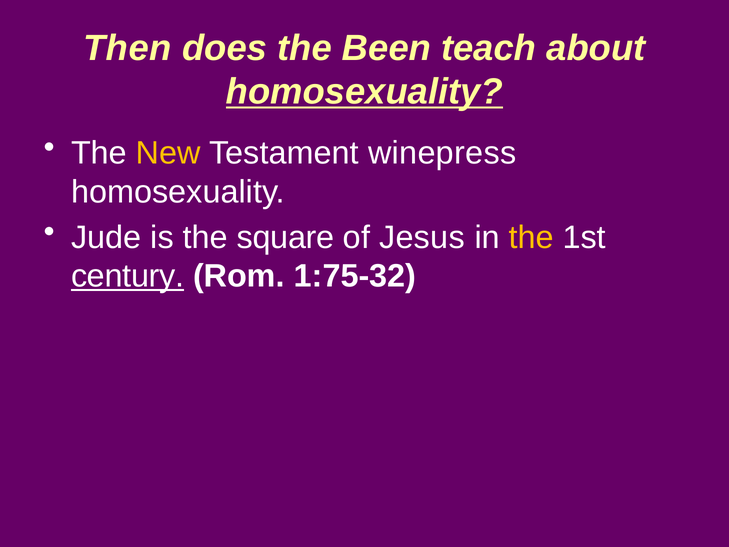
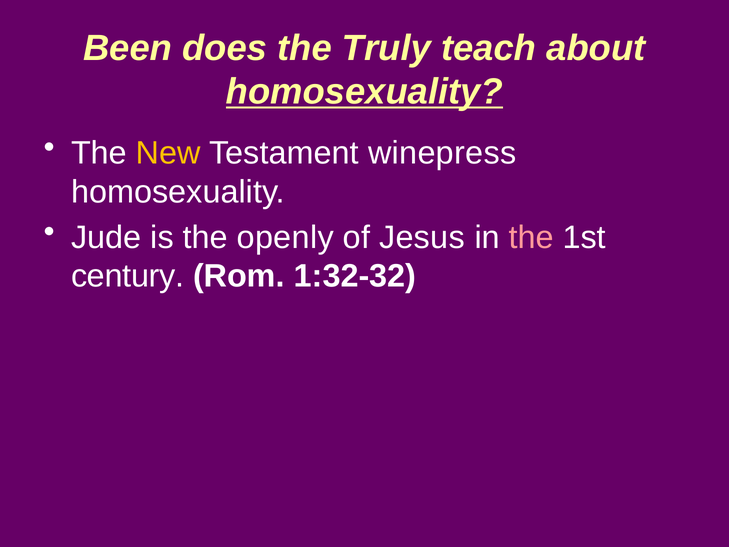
Then: Then -> Been (128, 48)
Been: Been -> Truly (386, 48)
square: square -> openly (285, 237)
the colour: yellow -> pink (531, 237)
century underline: present -> none (128, 276)
1:75-32: 1:75-32 -> 1:32-32 (355, 276)
